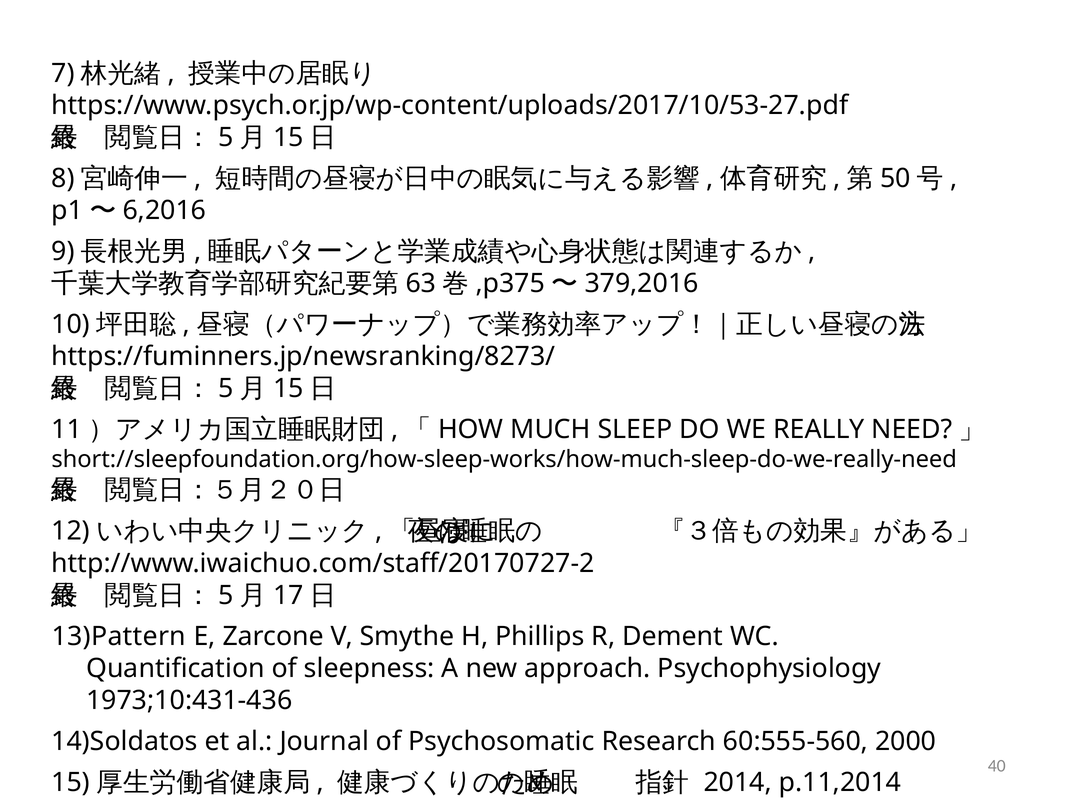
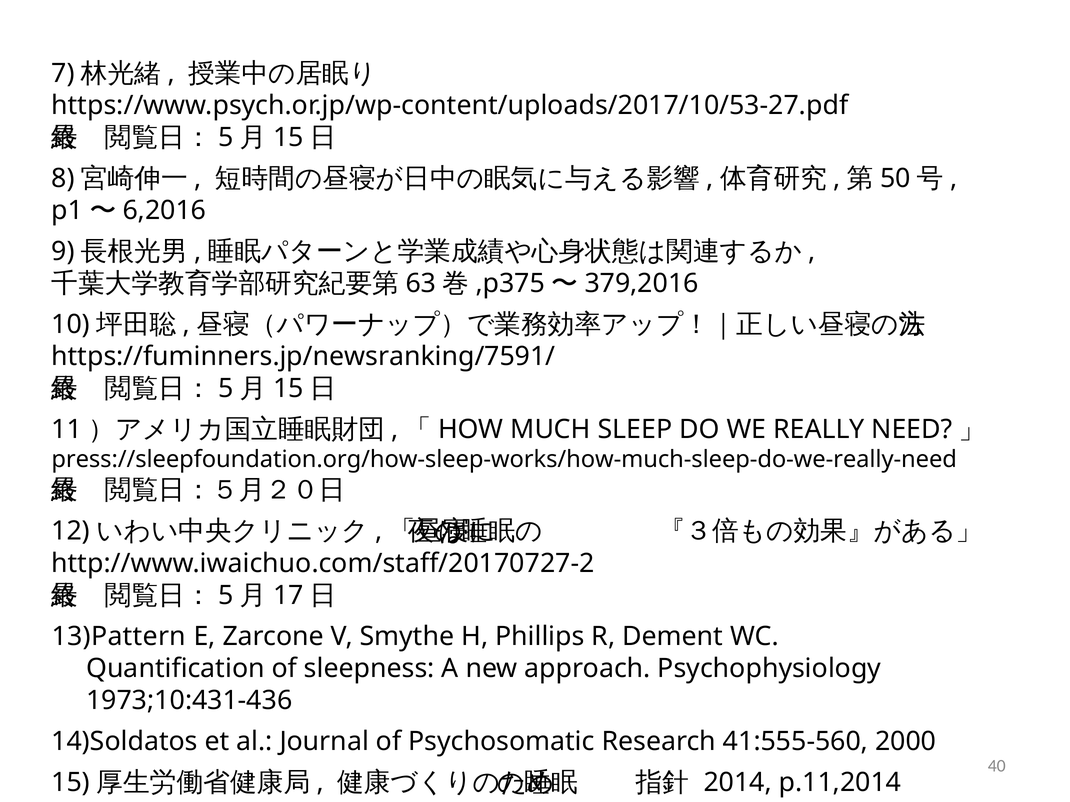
https://fuminners.jp/newsranking/8273/: https://fuminners.jp/newsranking/8273/ -> https://fuminners.jp/newsranking/7591/ (303, 357)
short://sleepfoundation.org/how-sleep-works/how-much-sleep-do-we-really-need: short://sleepfoundation.org/how-sleep-works/how-much-sleep-do-we-really-need -> press://sleepfoundation.org/how-sleep-works/how-much-sleep-do-we-really-need (504, 460)
60:555-560: 60:555-560 -> 41:555-560 (796, 742)
